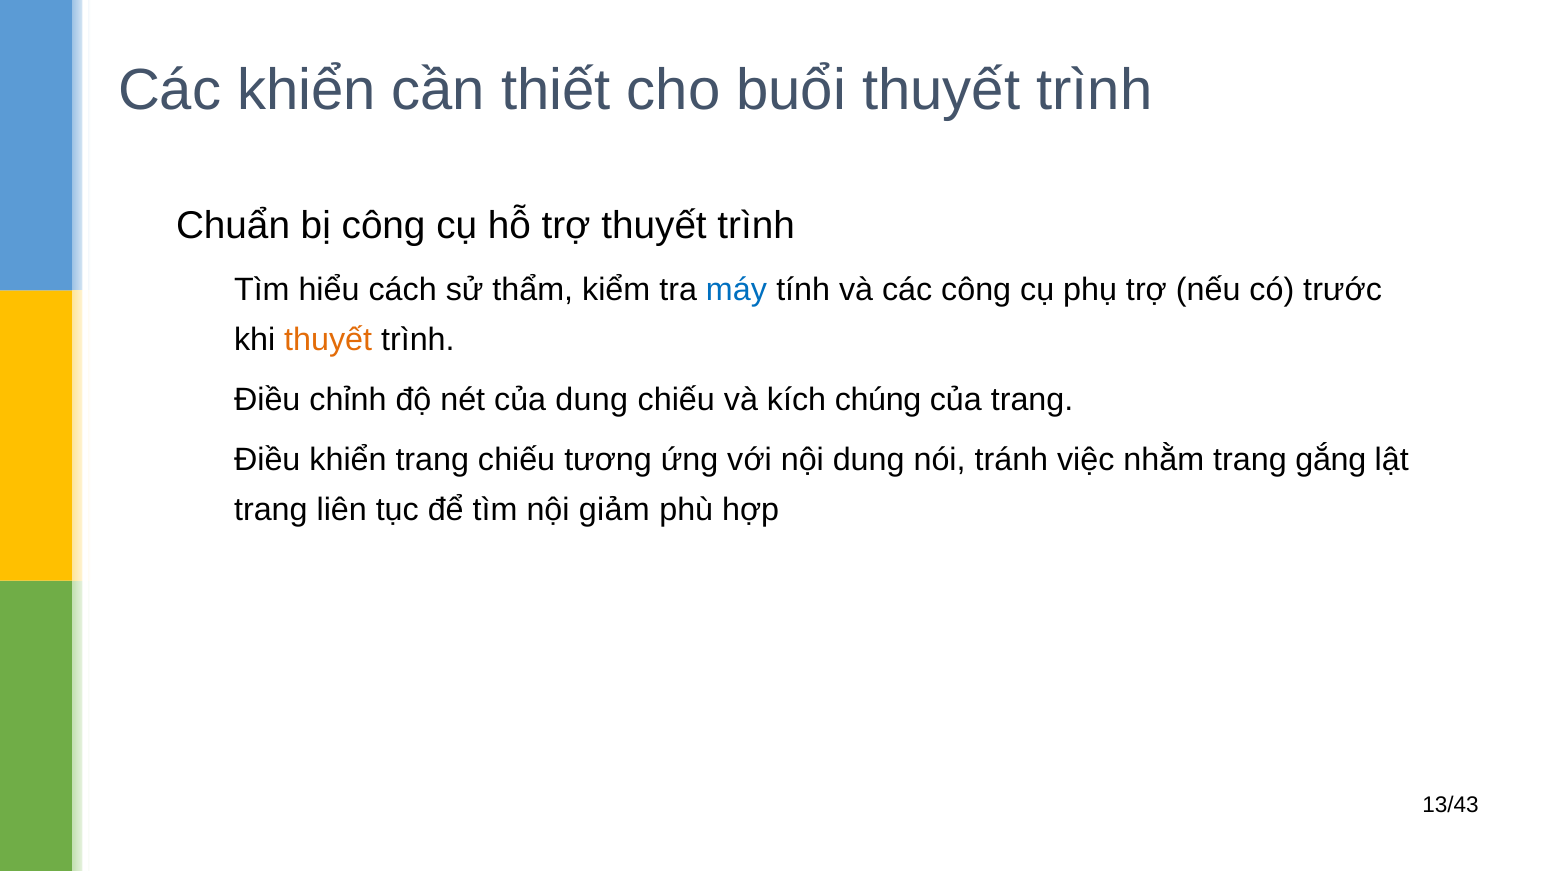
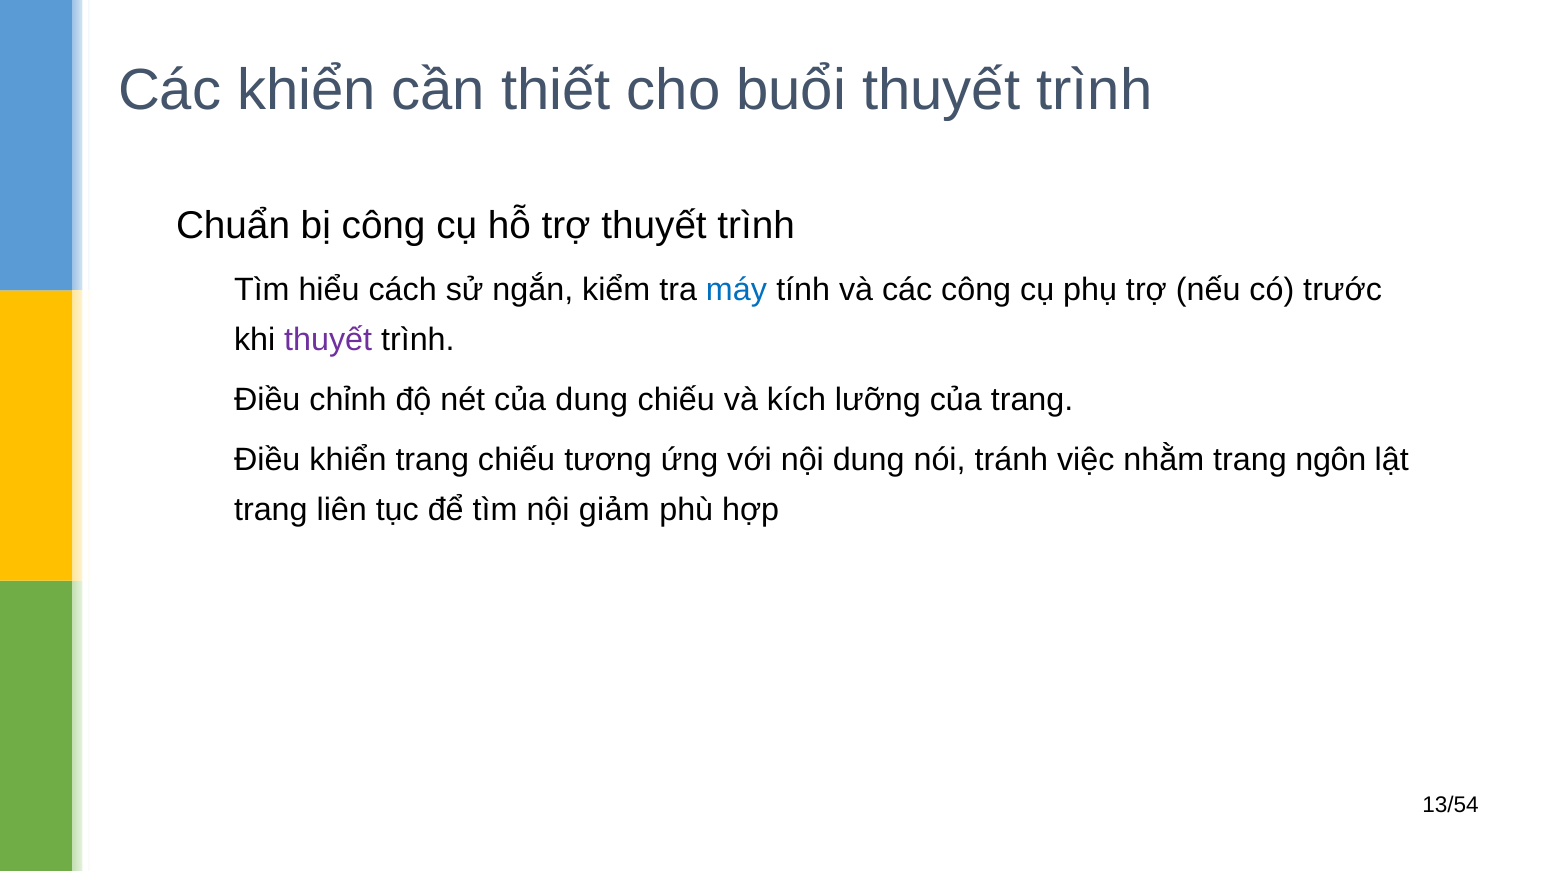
thẩm: thẩm -> ngắn (533, 289)
thuyết colour: orange -> purple (328, 340)
chúng: chúng -> lưỡng (878, 400)
gắng: gắng -> ngôn (1331, 460)
13/43: 13/43 -> 13/54 (1451, 805)
